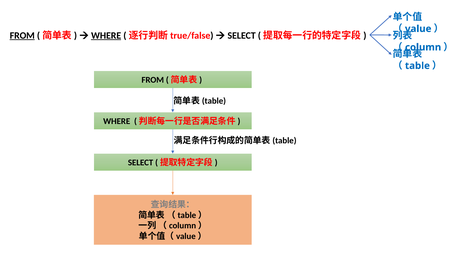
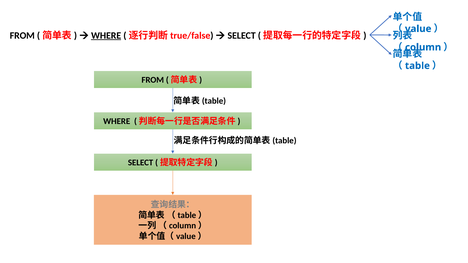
FROM underline: present -> none (22, 36)
